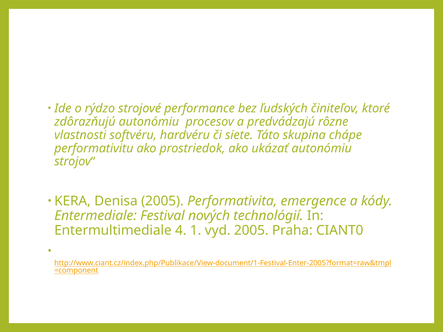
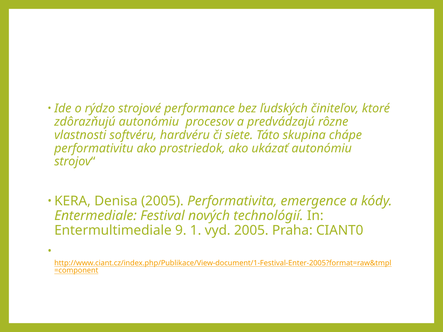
4: 4 -> 9 (181, 230)
